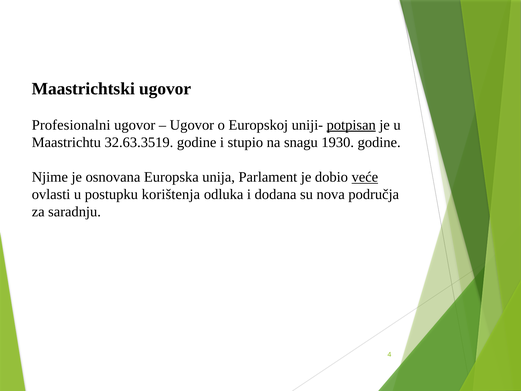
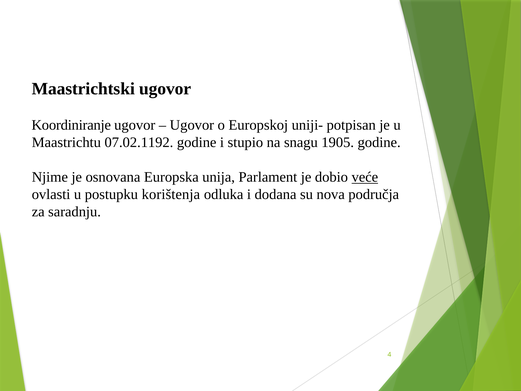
Profesionalni: Profesionalni -> Koordiniranje (71, 125)
potpisan underline: present -> none (351, 125)
32.63.3519: 32.63.3519 -> 07.02.1192 (139, 142)
1930: 1930 -> 1905 (338, 142)
